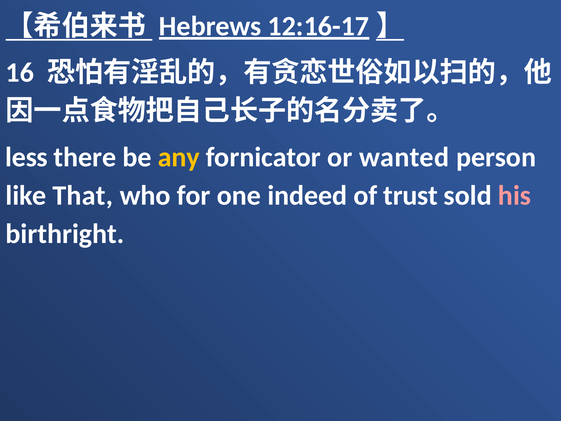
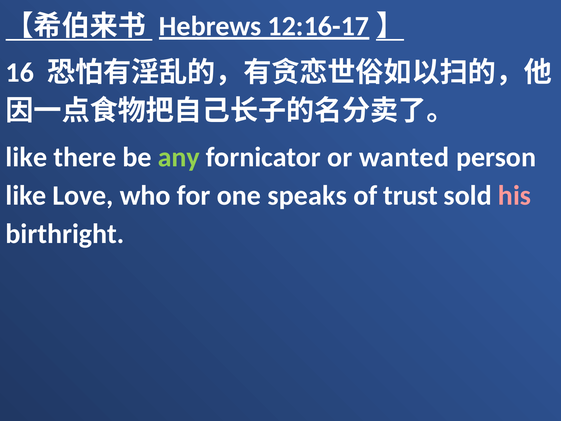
less: less -> like (26, 157)
any colour: yellow -> light green (179, 157)
That: That -> Love (83, 195)
indeed: indeed -> speaks (307, 195)
